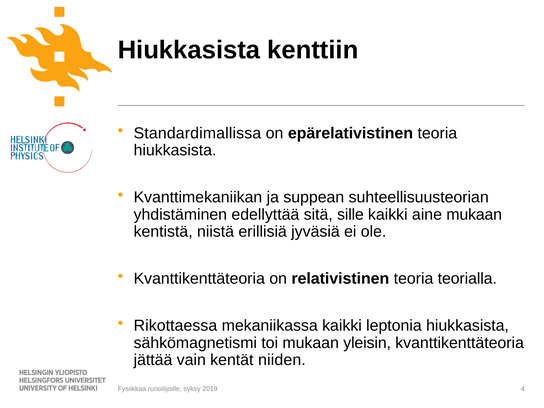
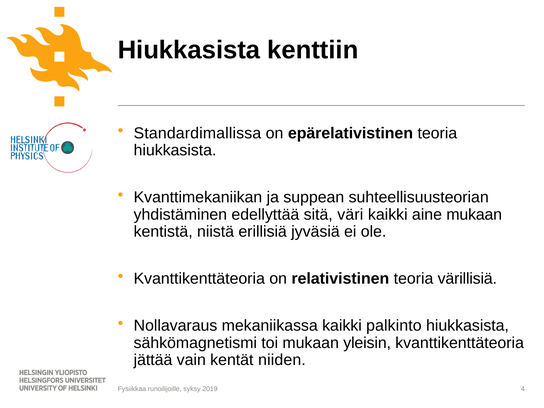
sille: sille -> väri (350, 215)
teorialla: teorialla -> värillisiä (467, 279)
Rikottaessa: Rikottaessa -> Nollavaraus (175, 326)
leptonia: leptonia -> palkinto (394, 326)
